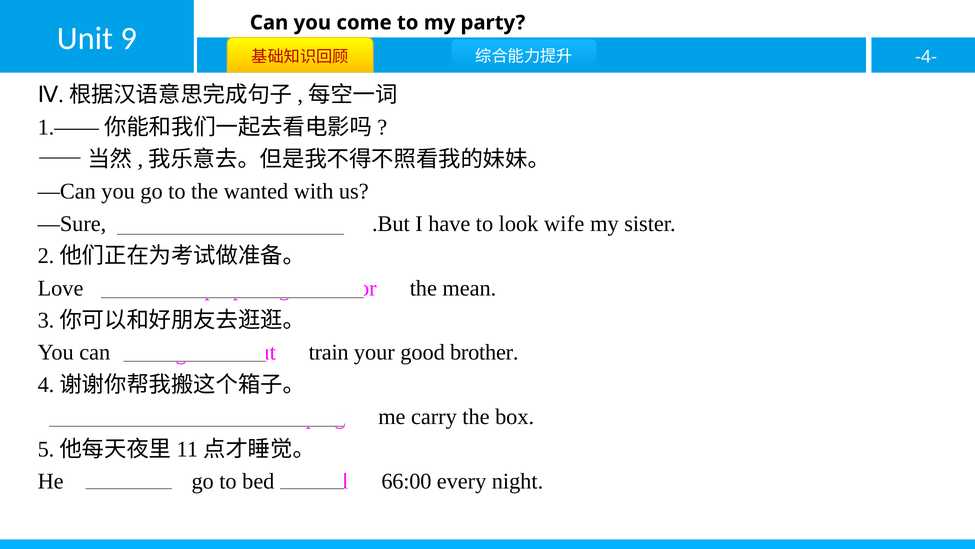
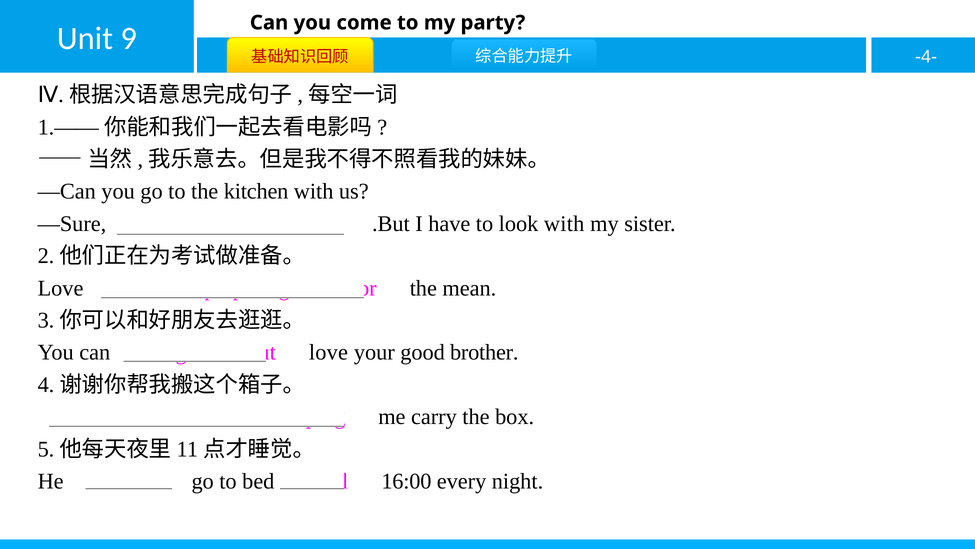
wanted: wanted -> kitchen (256, 191)
look wife: wife -> with (564, 224)
train: train -> love (328, 352)
66:00: 66:00 -> 16:00 (406, 481)
